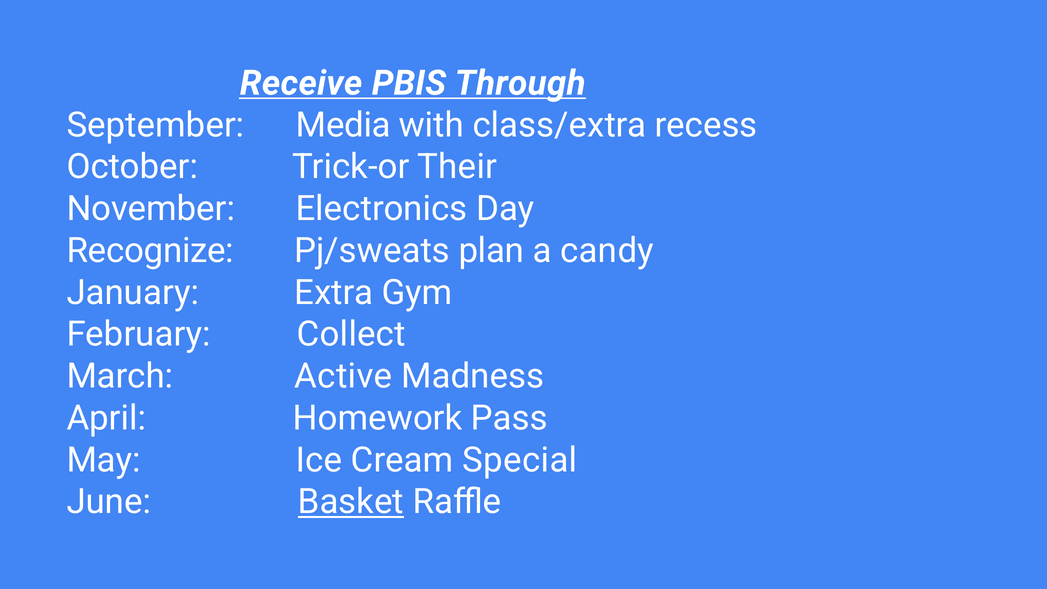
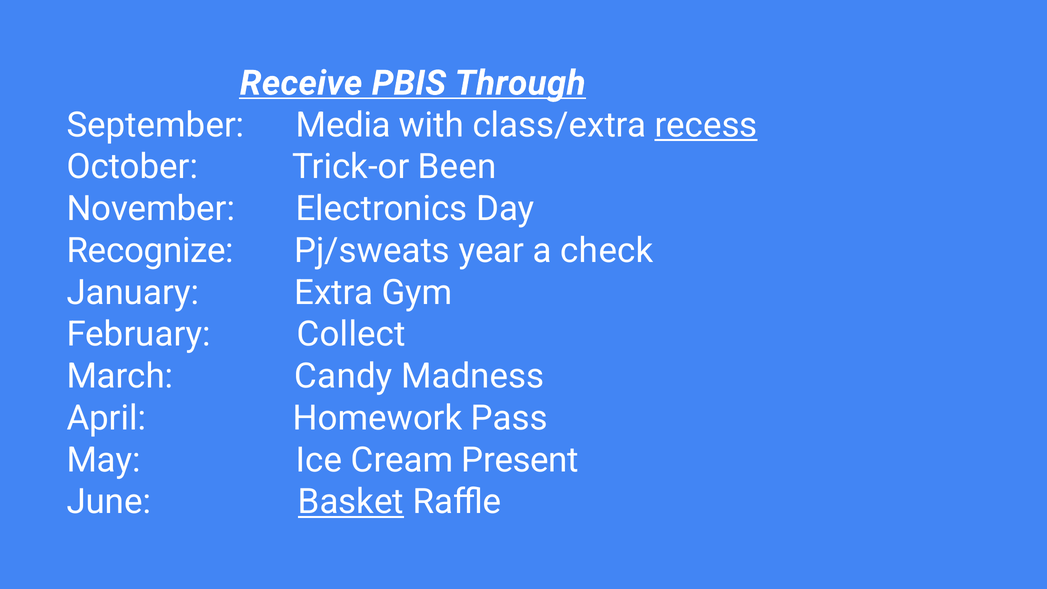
recess underline: none -> present (706, 125)
Their: Their -> Been (457, 167)
plan: plan -> year (491, 251)
candy: candy -> check (607, 251)
Active: Active -> Candy (343, 376)
Special: Special -> Present (520, 460)
